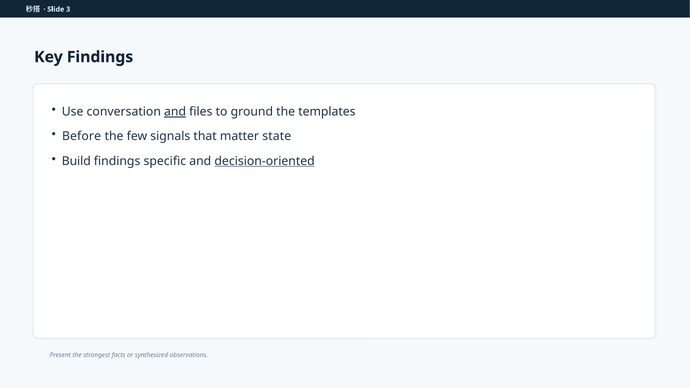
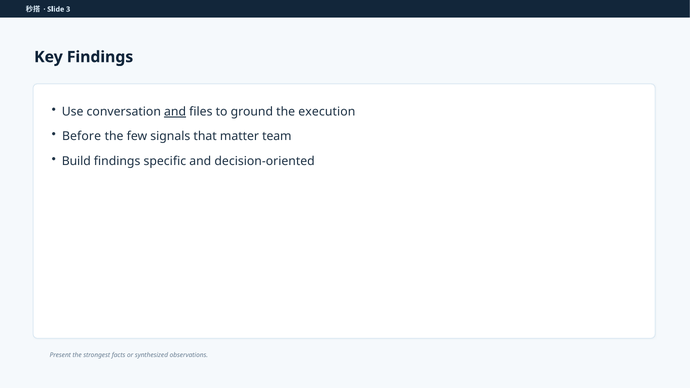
templates: templates -> execution (327, 112)
state: state -> team (277, 136)
decision-oriented underline: present -> none (265, 161)
